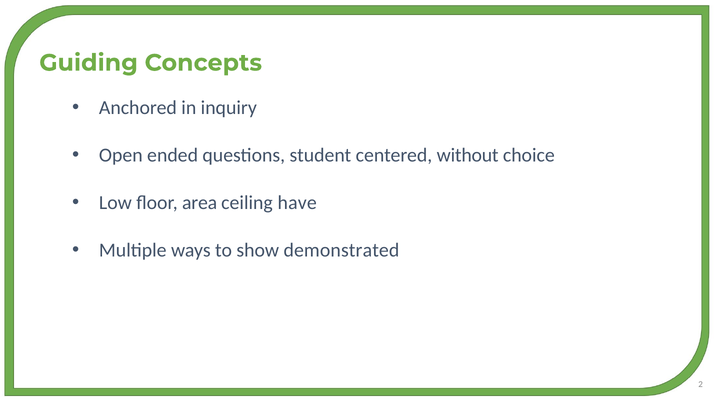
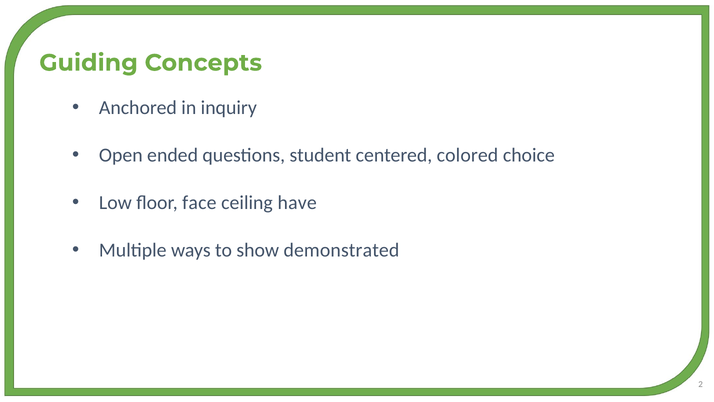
without: without -> colored (467, 155)
area: area -> face (199, 203)
